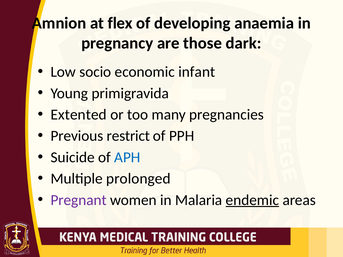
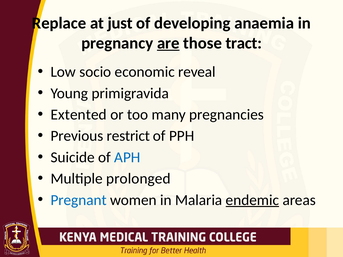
Amnion: Amnion -> Replace (59, 23)
flex: flex -> just (120, 23)
are underline: none -> present (168, 43)
dark: dark -> tract (244, 43)
infant: infant -> reveal (197, 72)
Pregnant colour: purple -> blue (79, 200)
